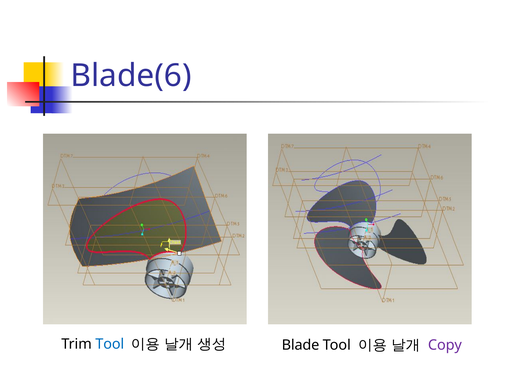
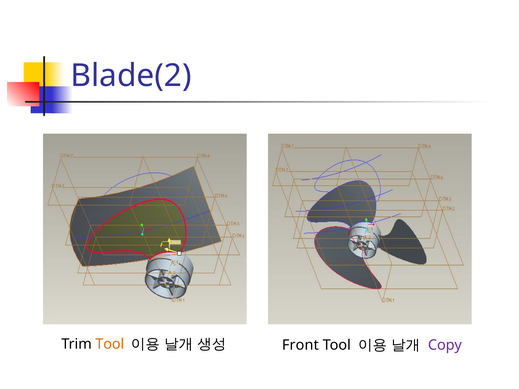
Blade(6: Blade(6 -> Blade(2 (131, 76)
Tool colour: blue -> orange (110, 344)
Blade: Blade -> Front (300, 345)
